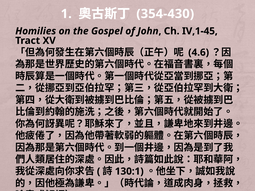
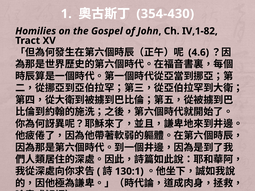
IV,1-45: IV,1-45 -> IV,1-82 (200, 31)
